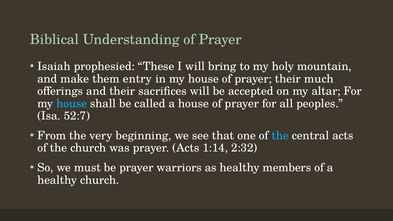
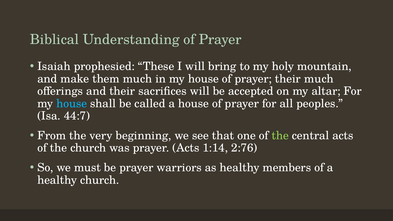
them entry: entry -> much (137, 79)
52:7: 52:7 -> 44:7 (77, 116)
the colour: light blue -> light green (280, 136)
2:32: 2:32 -> 2:76 (244, 148)
